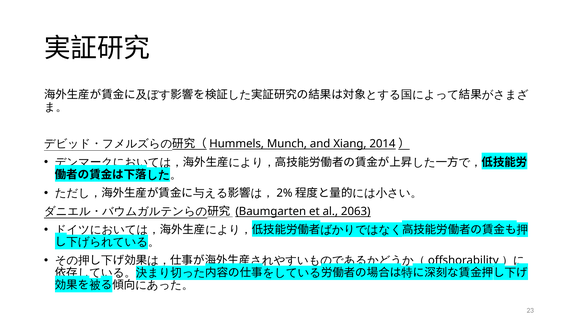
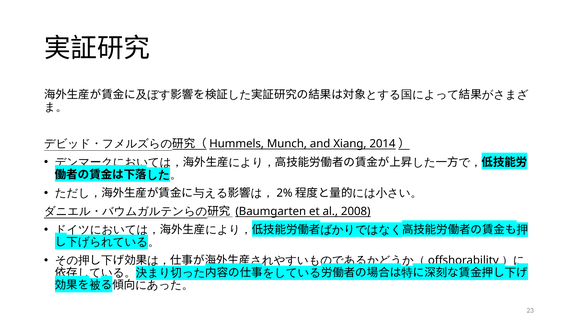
2063: 2063 -> 2008 (356, 211)
